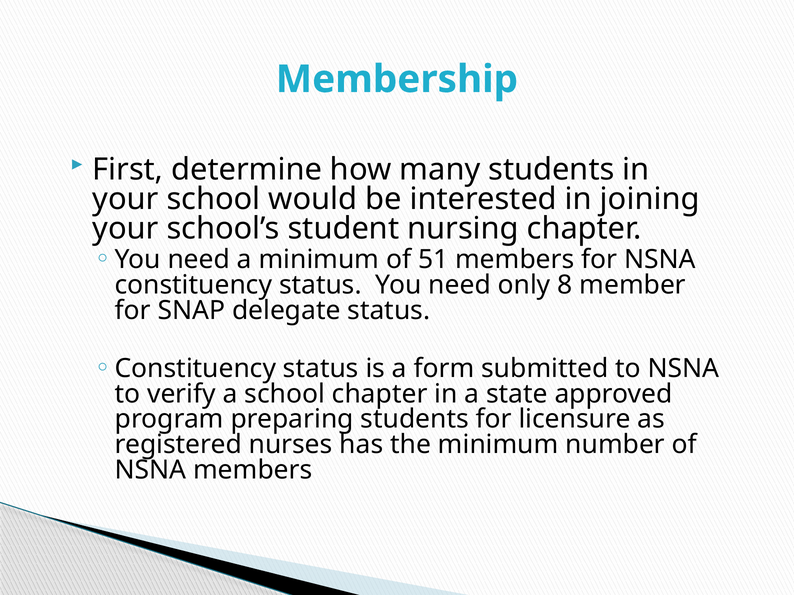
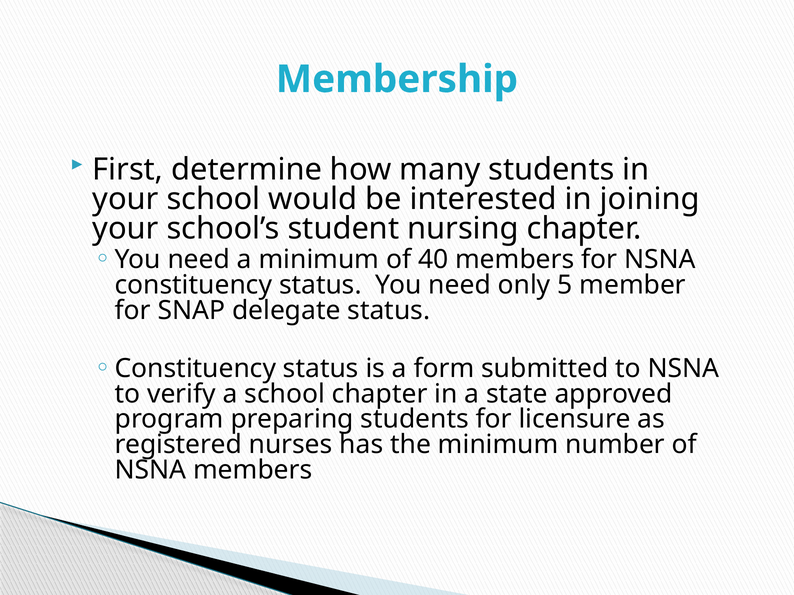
51: 51 -> 40 (433, 260)
8: 8 -> 5 (565, 285)
